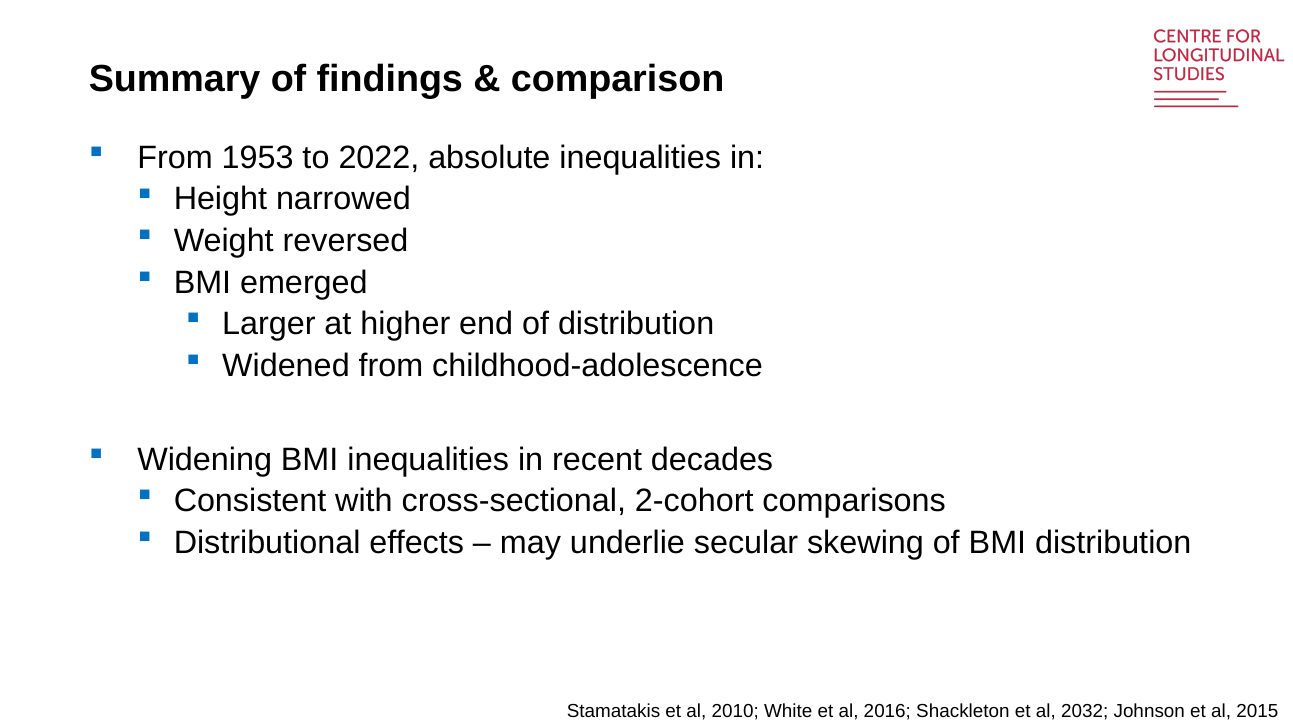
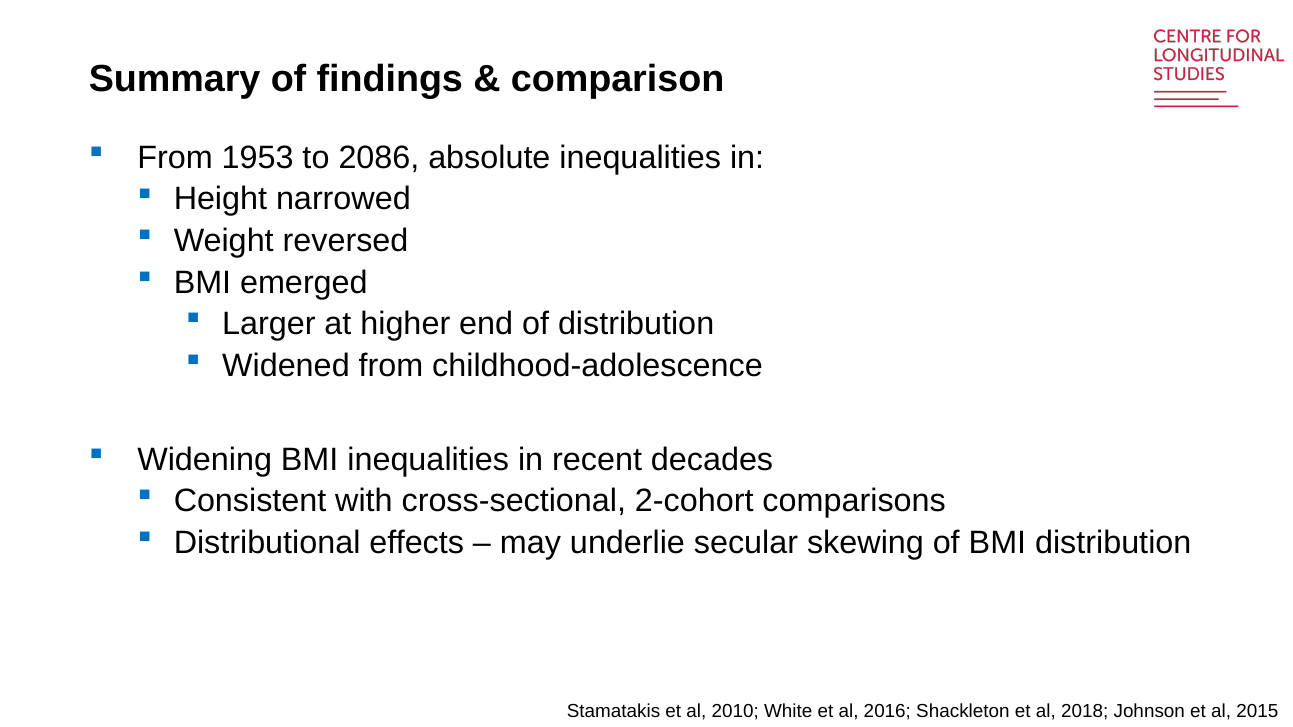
2022: 2022 -> 2086 (379, 158)
2032: 2032 -> 2018 (1085, 712)
